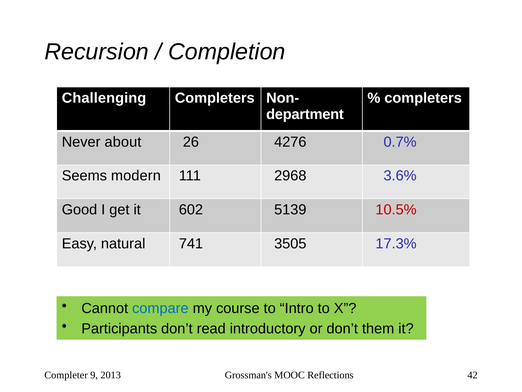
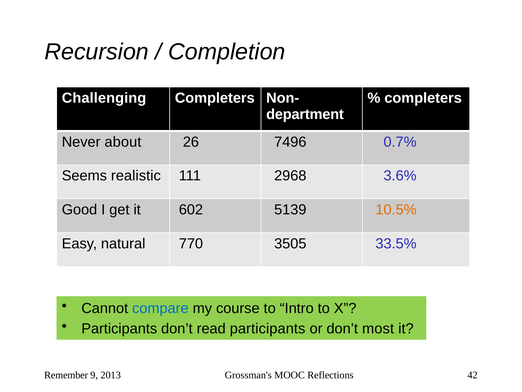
4276: 4276 -> 7496 (290, 142)
modern: modern -> realistic (136, 176)
10.5% colour: red -> orange (396, 209)
741: 741 -> 770 (191, 243)
17.3%: 17.3% -> 33.5% (396, 243)
read introductory: introductory -> participants (268, 328)
them: them -> most (378, 328)
Completer: Completer -> Remember (66, 375)
